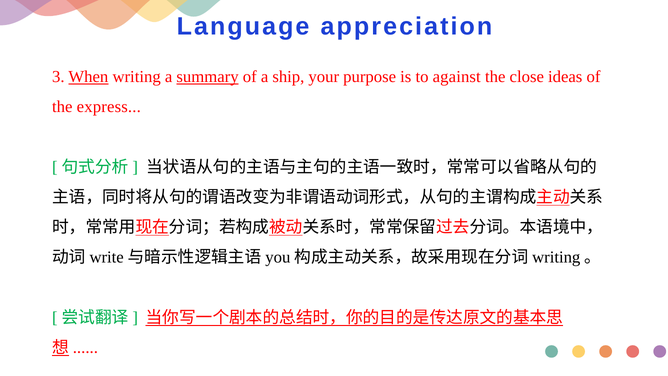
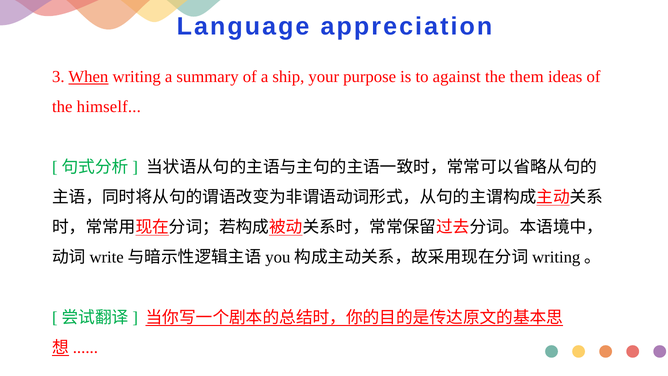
summary underline: present -> none (208, 77)
close: close -> them (527, 77)
express: express -> himself (109, 107)
